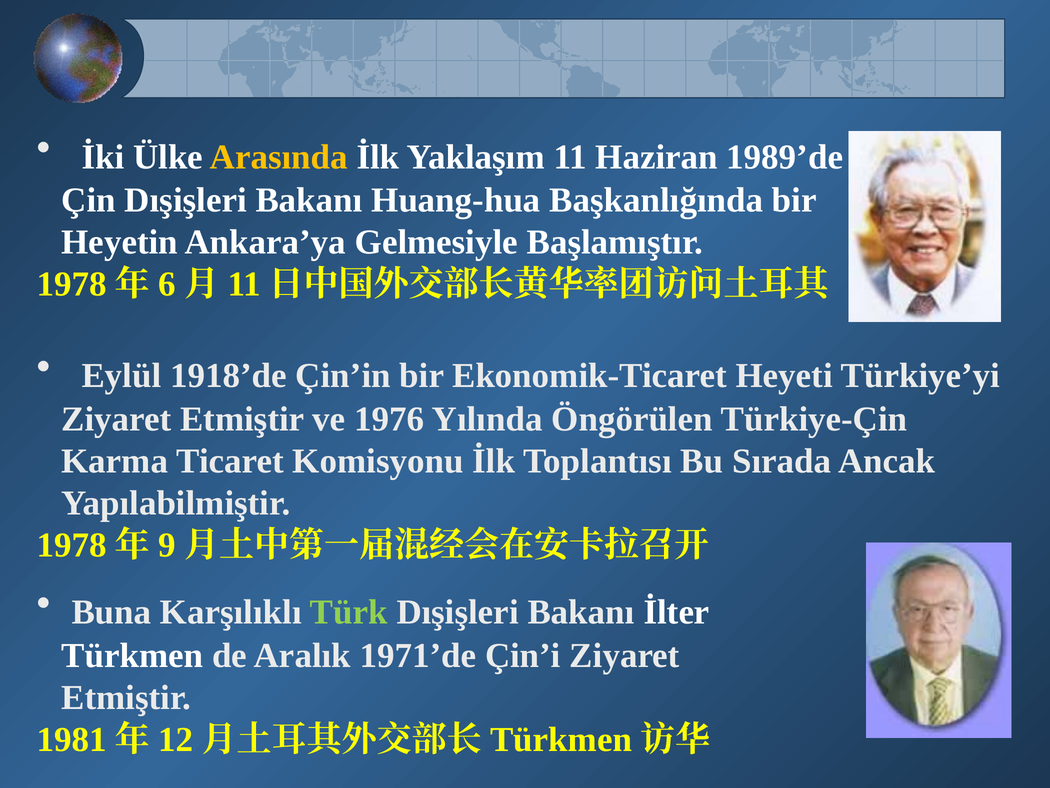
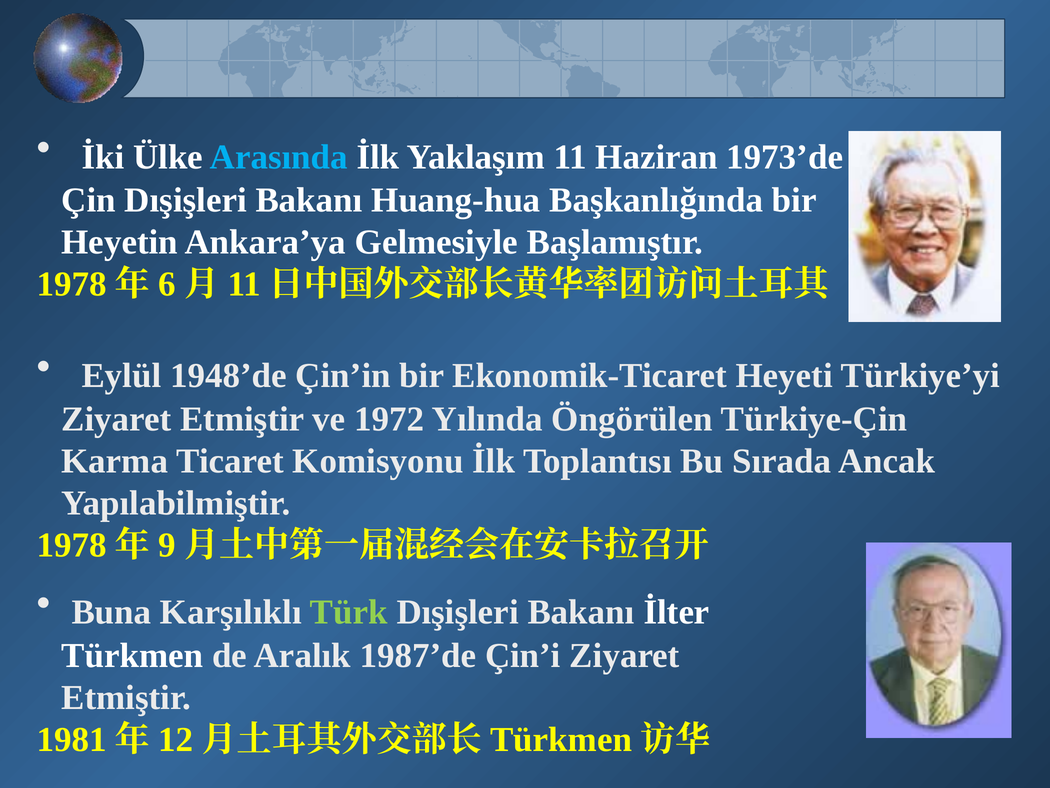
Arasında colour: yellow -> light blue (279, 157)
1989’de: 1989’de -> 1973’de (785, 157)
1918’de: 1918’de -> 1948’de (228, 376)
1976: 1976 -> 1972 (389, 419)
1971’de: 1971’de -> 1987’de (418, 655)
